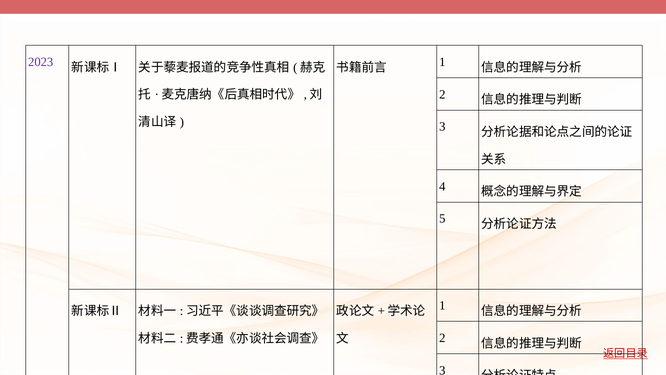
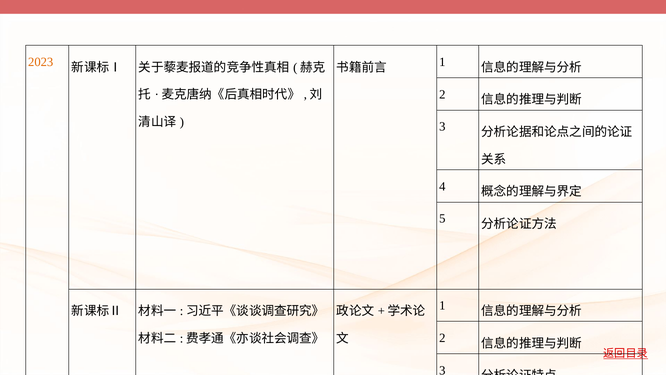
2023 colour: purple -> orange (41, 62)
